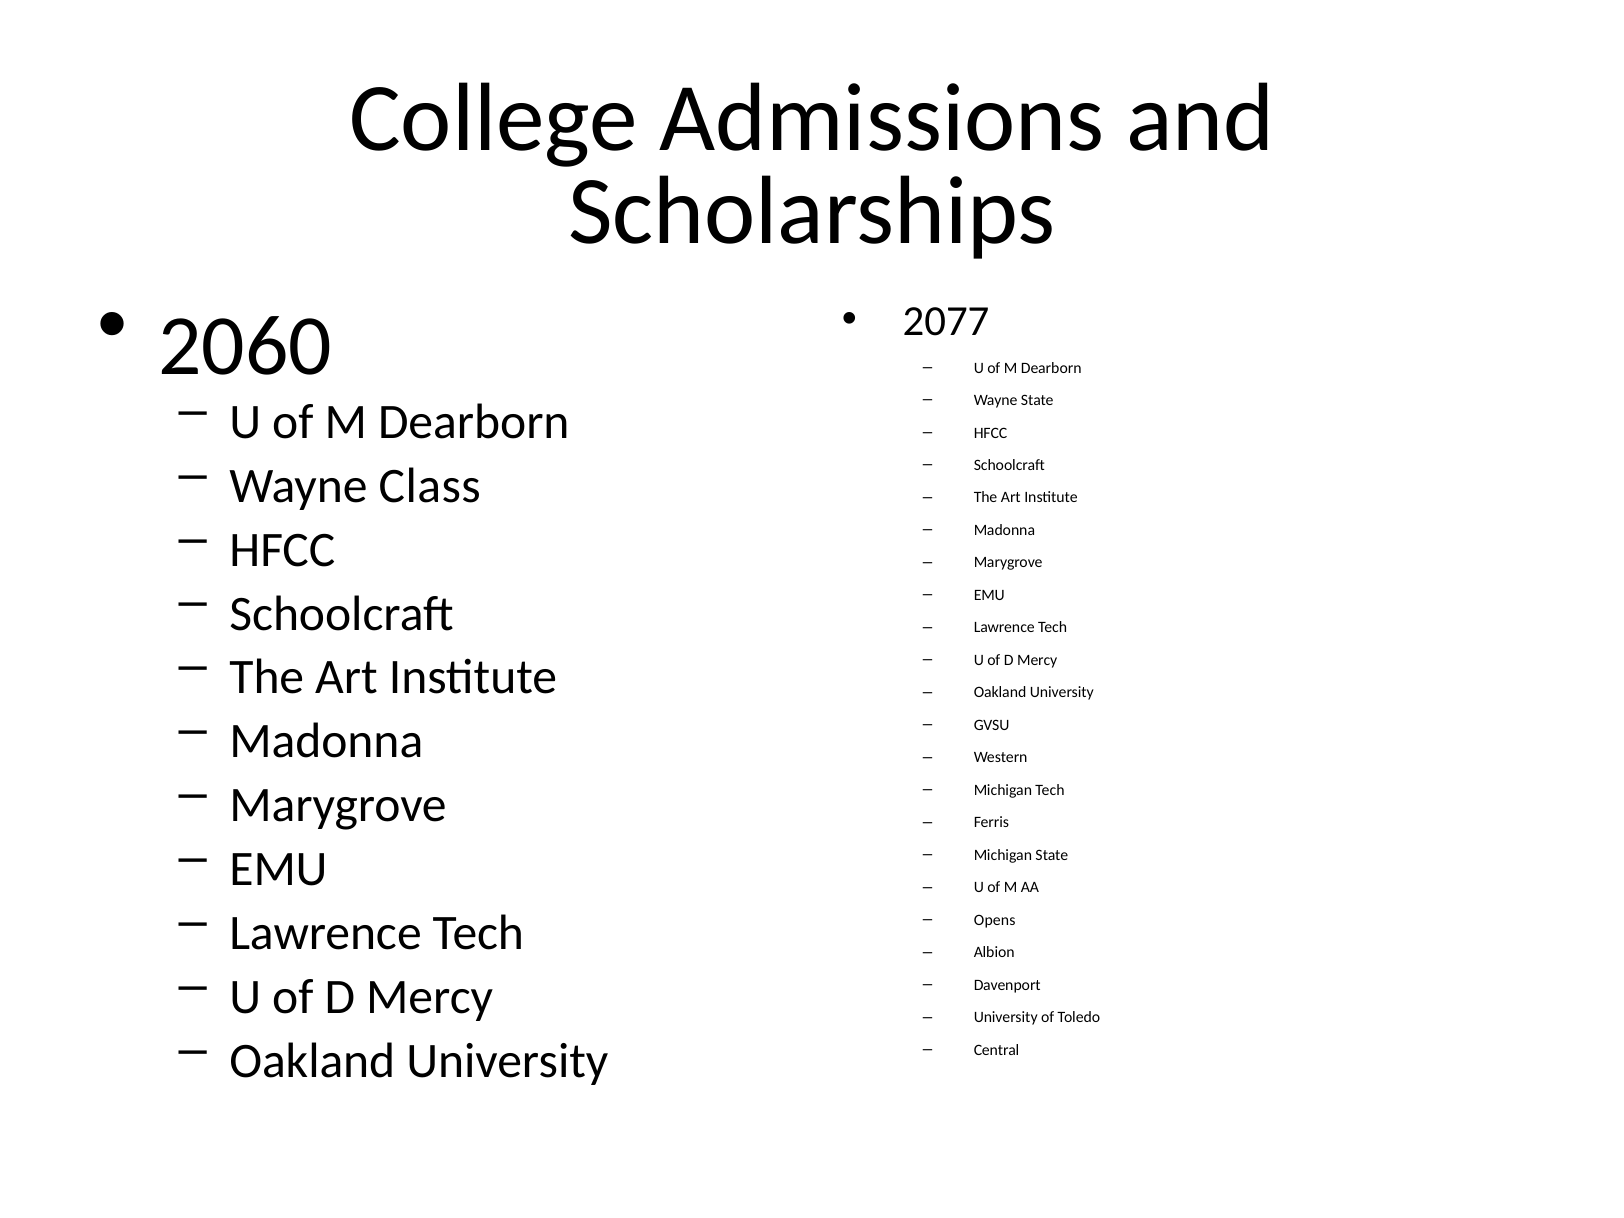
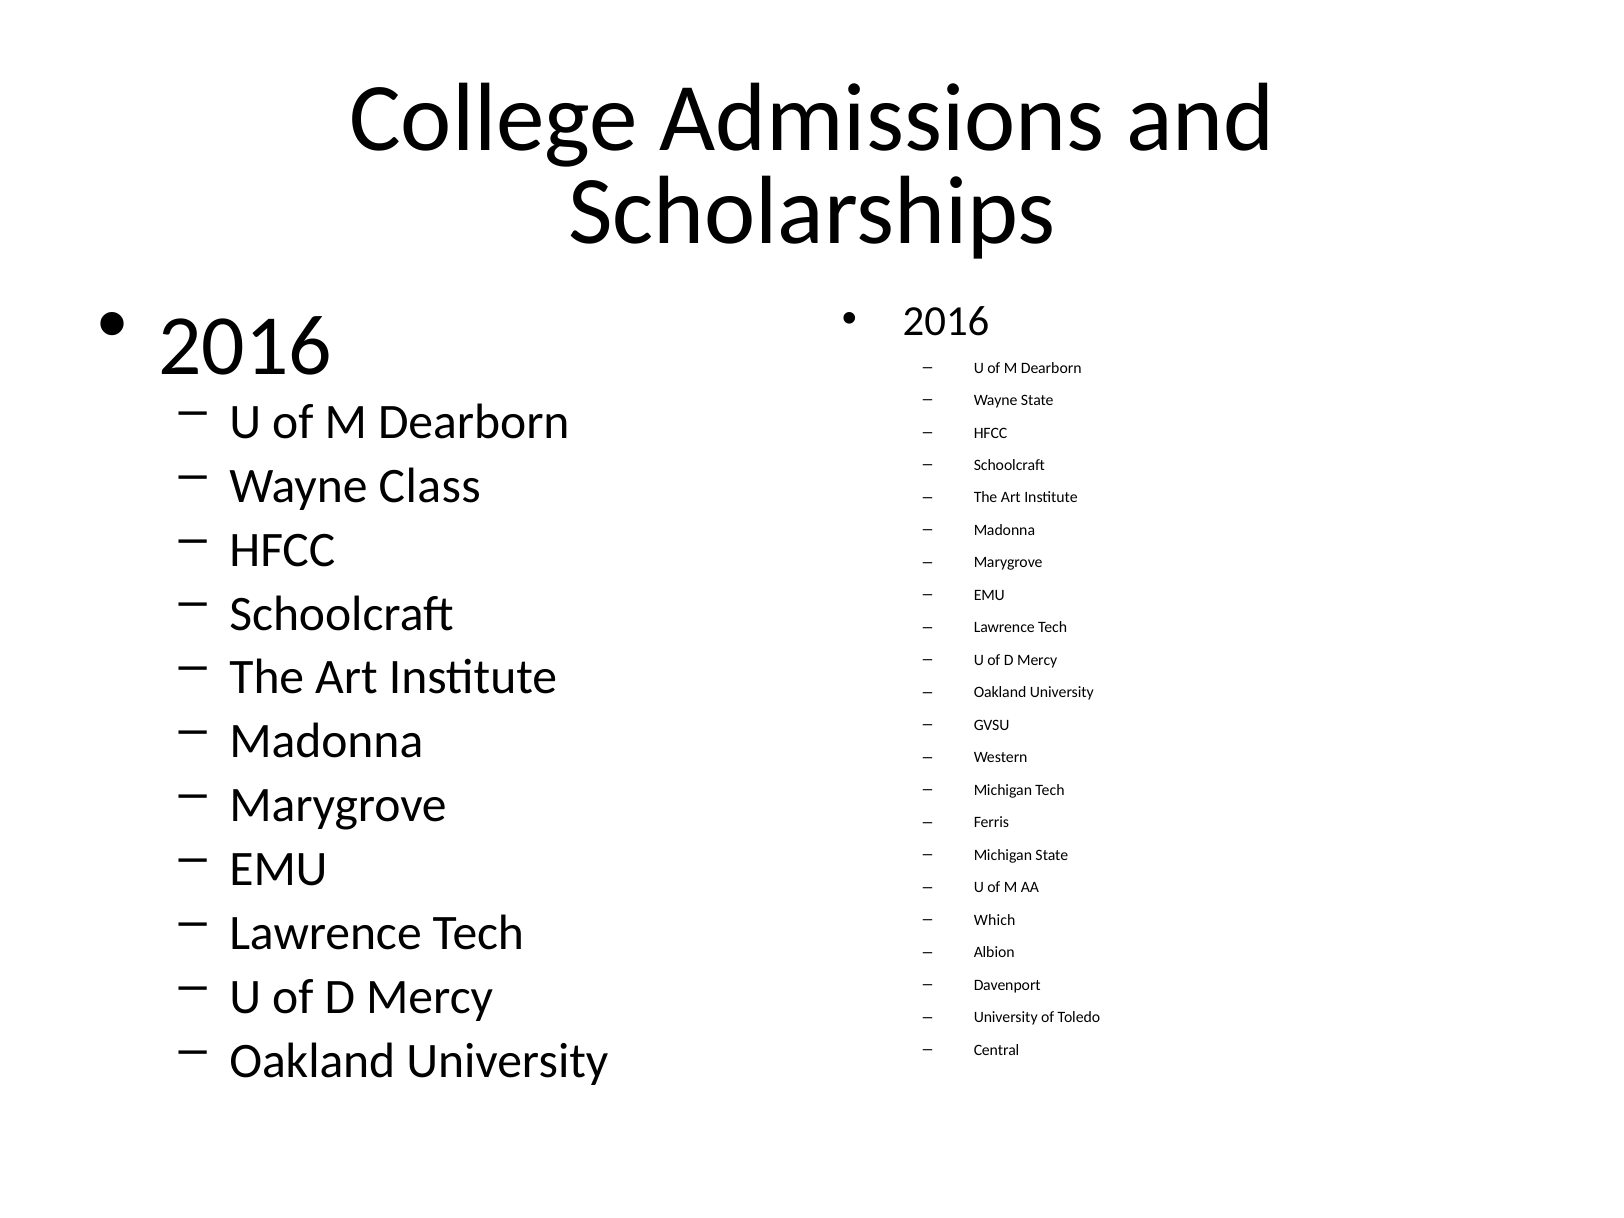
2060: 2060 -> 2016 (245, 346)
2077: 2077 -> 2016 (946, 321)
Opens: Opens -> Which (995, 920)
